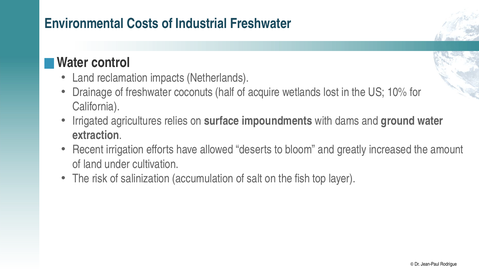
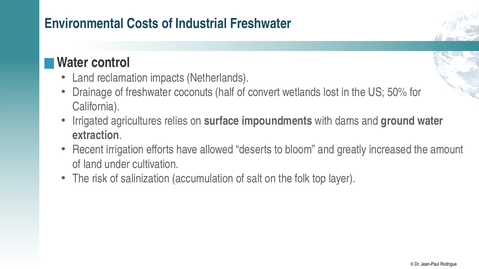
acquire: acquire -> convert (264, 92)
10%: 10% -> 50% (397, 92)
fish: fish -> folk (302, 179)
